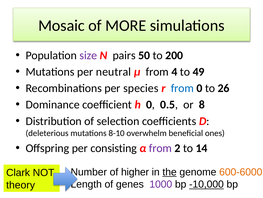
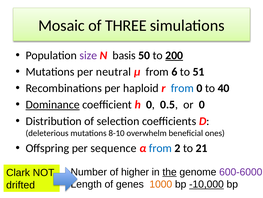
MORE: MORE -> THREE (126, 25)
pairs: pairs -> basis (124, 55)
200 underline: none -> present (174, 55)
4: 4 -> 6 (174, 72)
49: 49 -> 51 (199, 72)
species: species -> haploid (141, 88)
26: 26 -> 40 (224, 88)
Dominance underline: none -> present (53, 104)
or 8: 8 -> 0 (202, 104)
consisting: consisting -> sequence (114, 148)
from colour: purple -> blue (160, 148)
14: 14 -> 21 (202, 148)
600-6000 colour: orange -> purple (241, 171)
1000 colour: purple -> orange (161, 184)
theory: theory -> drifted (21, 184)
